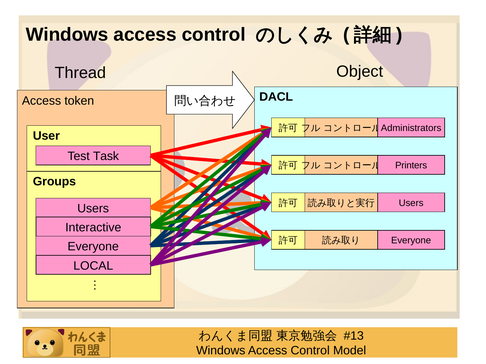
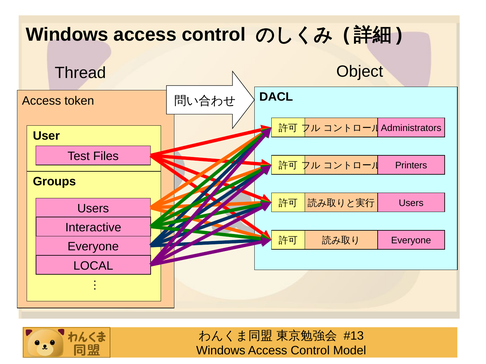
Task: Task -> Files (106, 156)
